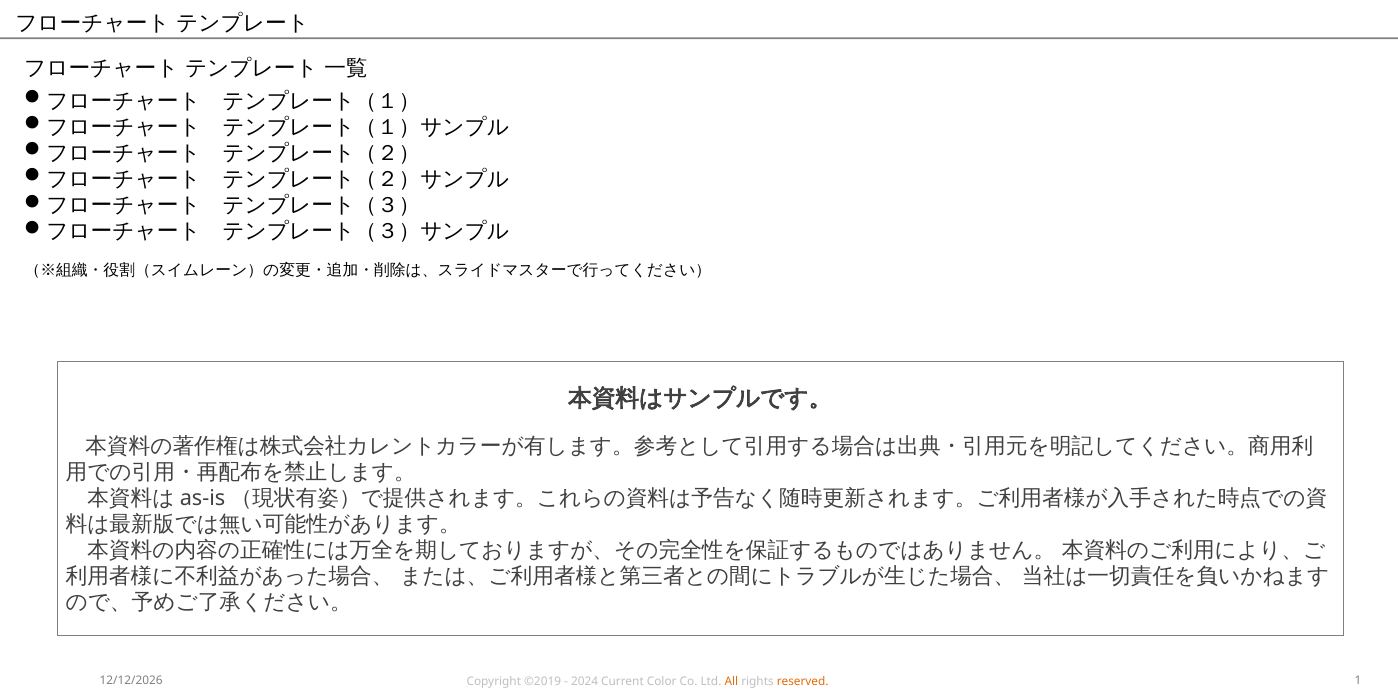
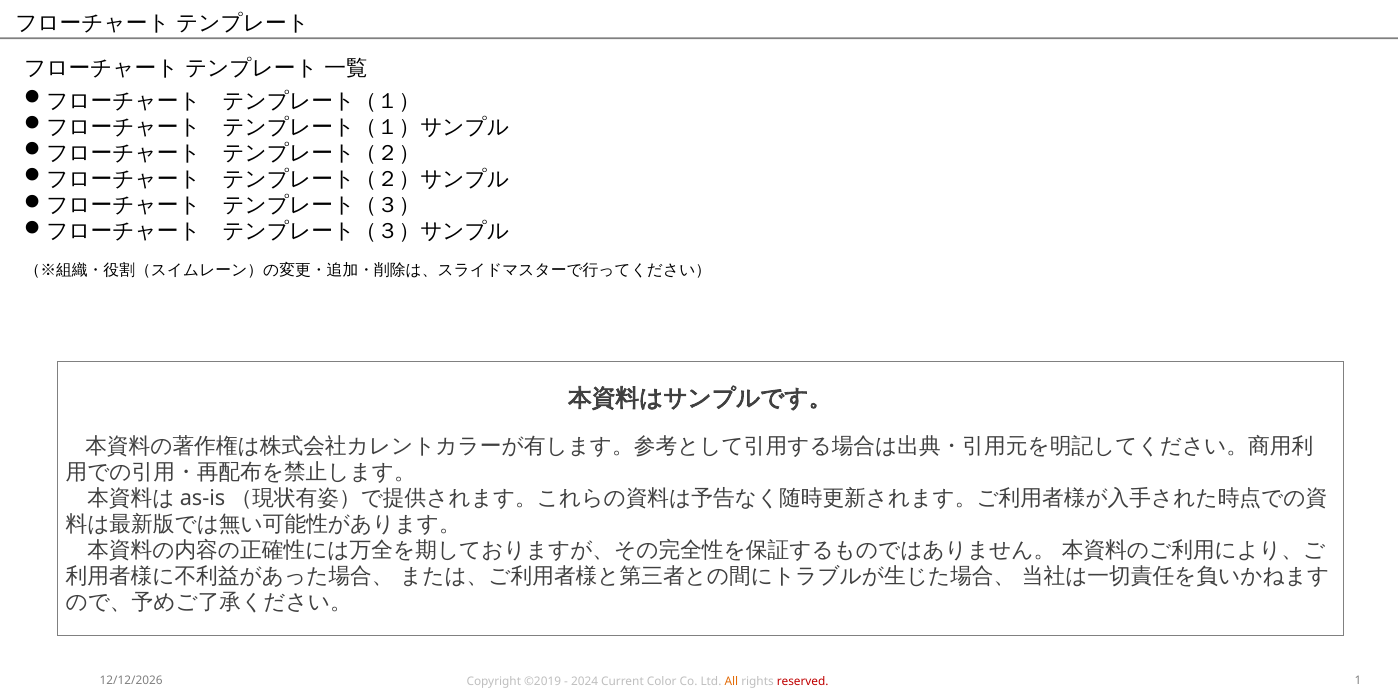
reserved colour: orange -> red (803, 681)
